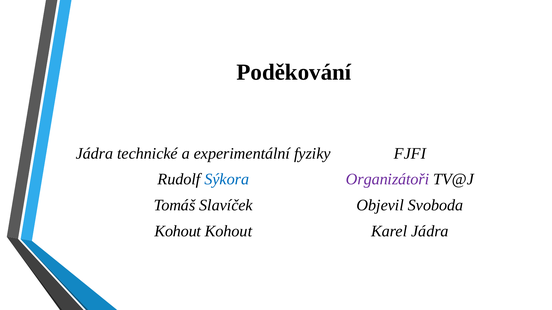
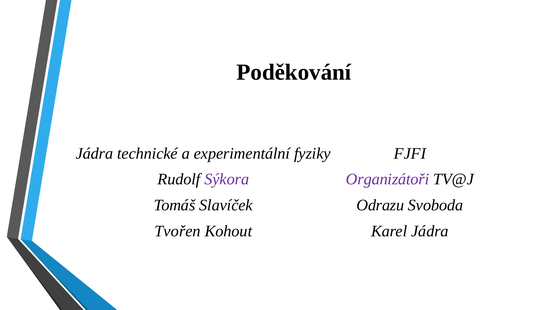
Sýkora colour: blue -> purple (227, 180)
Objevil: Objevil -> Odrazu (380, 206)
Kohout: Kohout -> Tvořen (178, 232)
